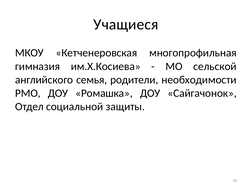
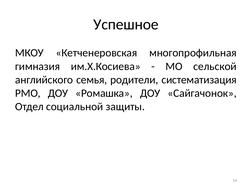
Учащиеся: Учащиеся -> Успешное (126, 24)
необходимости: необходимости -> систематизация (199, 80)
